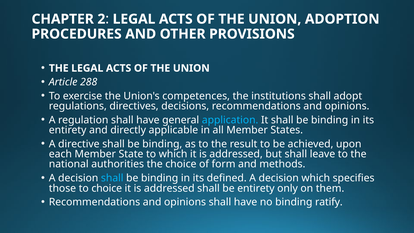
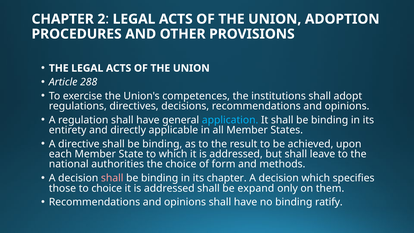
shall colour: light blue -> pink (112, 178)
its defined: defined -> chapter (227, 178)
be entirety: entirety -> expand (256, 188)
